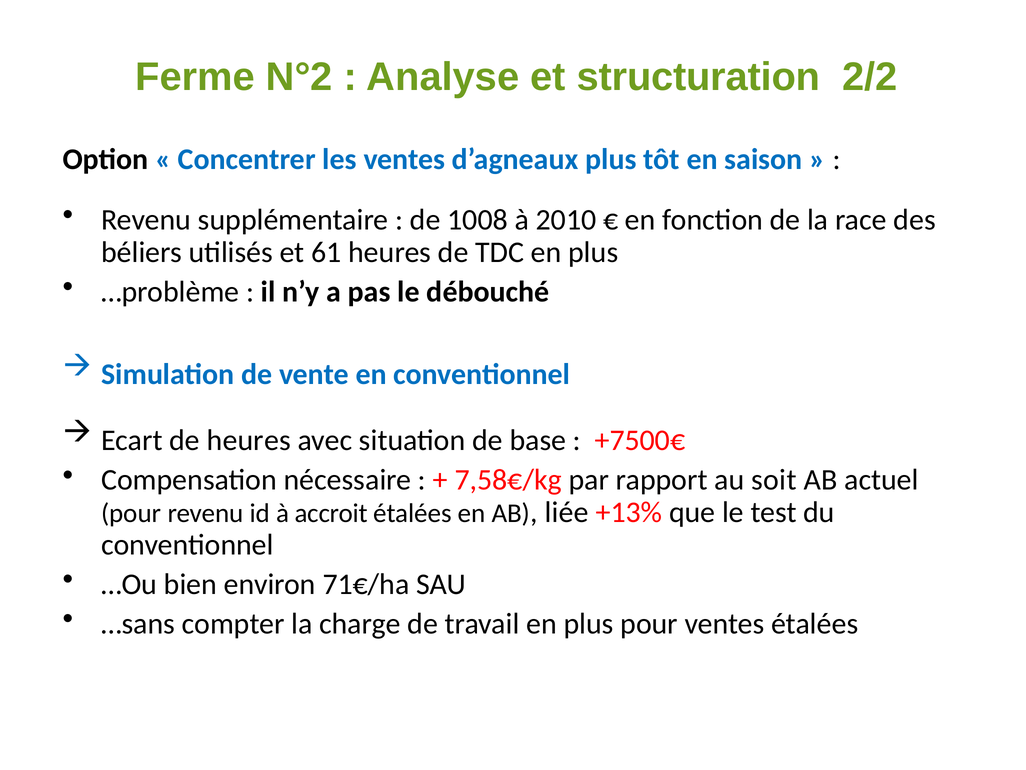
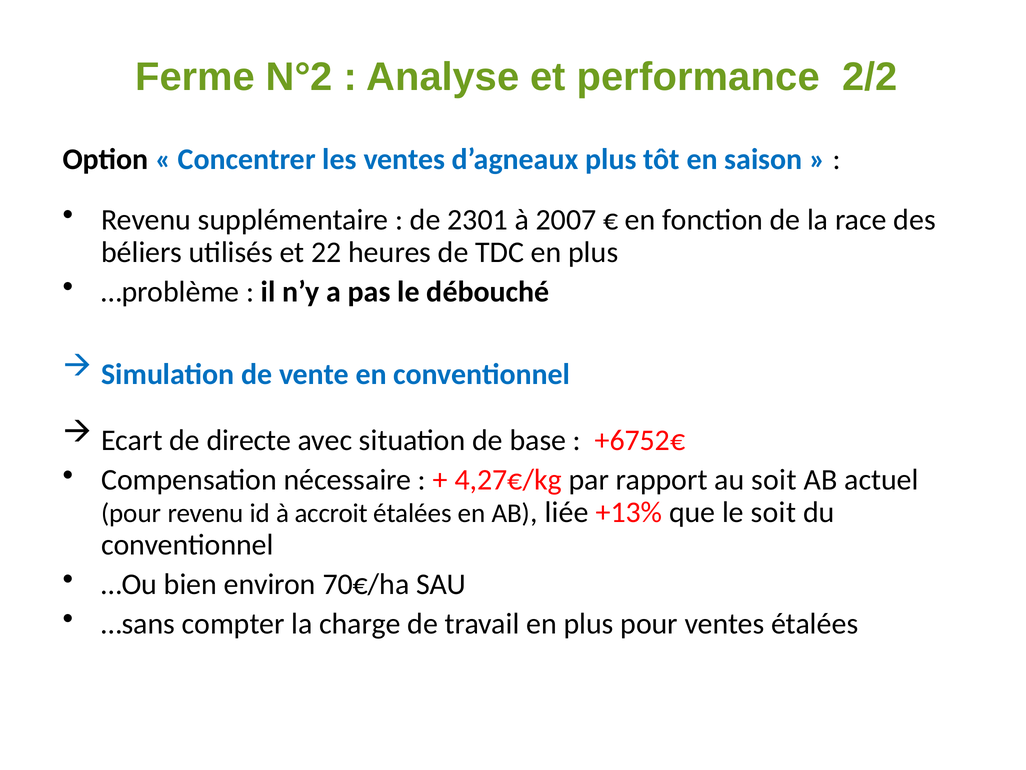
structuration: structuration -> performance (698, 77)
1008: 1008 -> 2301 (478, 220)
2010: 2010 -> 2007 (566, 220)
61: 61 -> 22 (326, 252)
de heures: heures -> directe (249, 440)
+7500€: +7500€ -> +6752€ (640, 440)
7,58€/kg: 7,58€/kg -> 4,27€/kg (508, 480)
le test: test -> soit (773, 512)
71€/ha: 71€/ha -> 70€/ha (366, 584)
